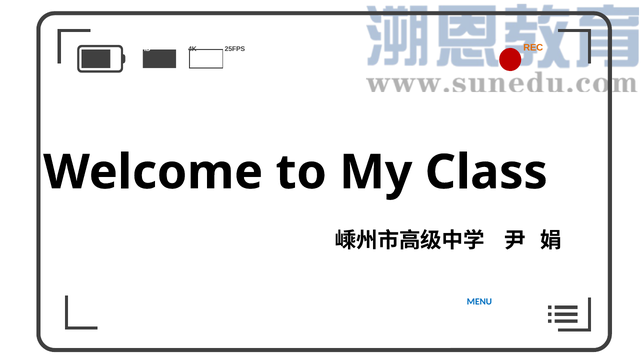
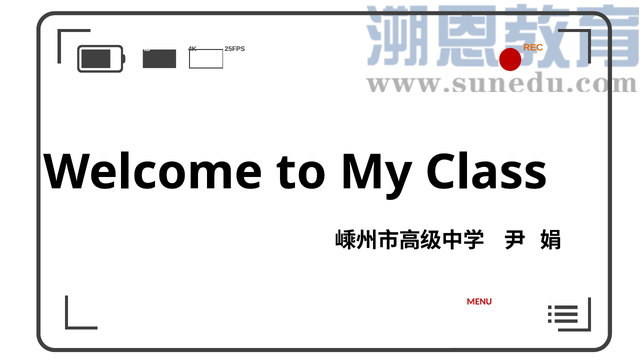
MENU colour: blue -> red (479, 302)
